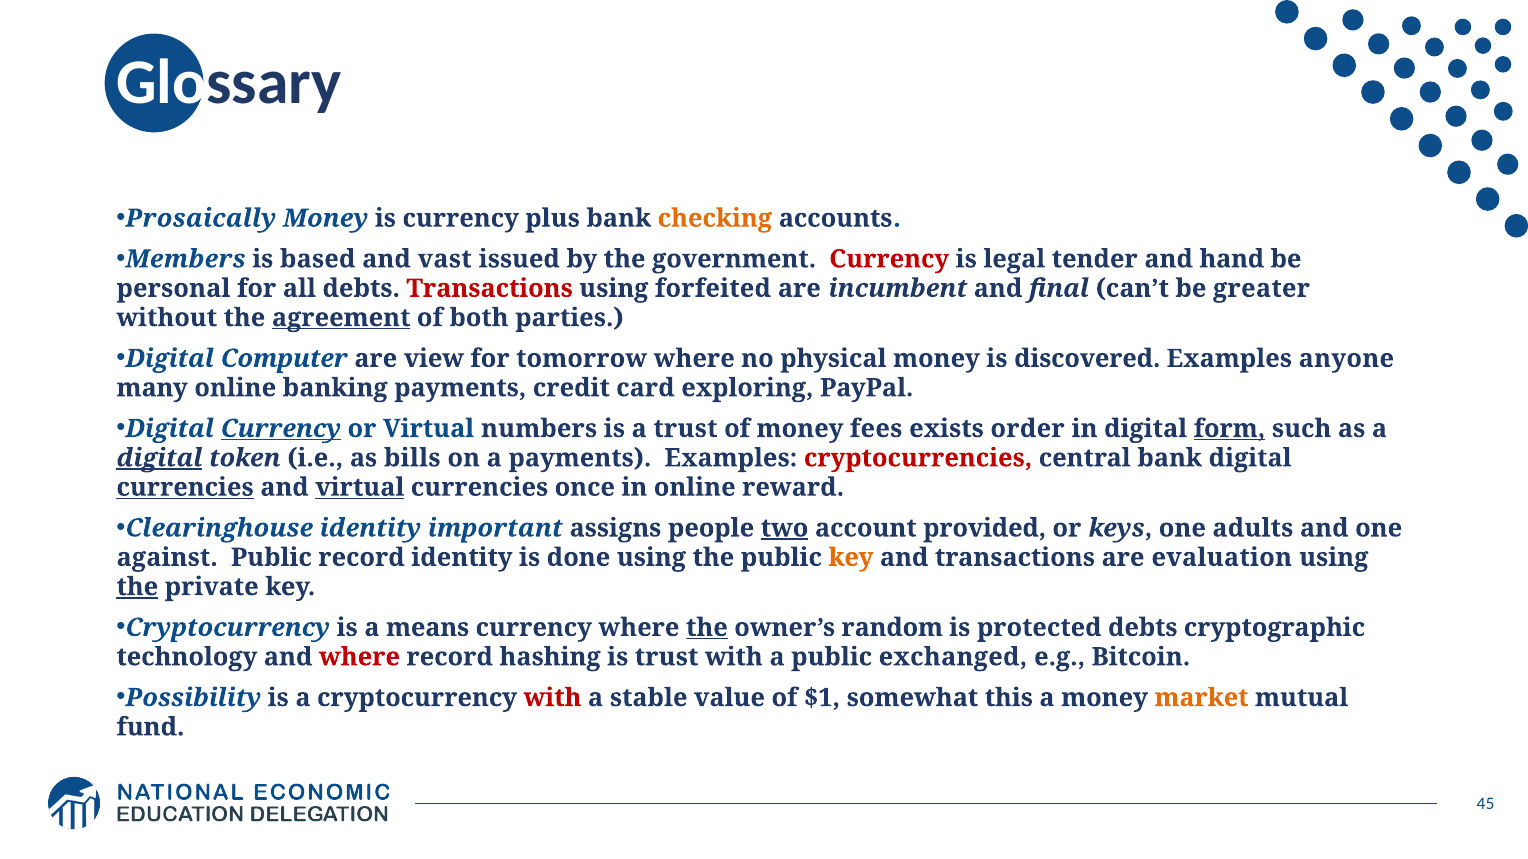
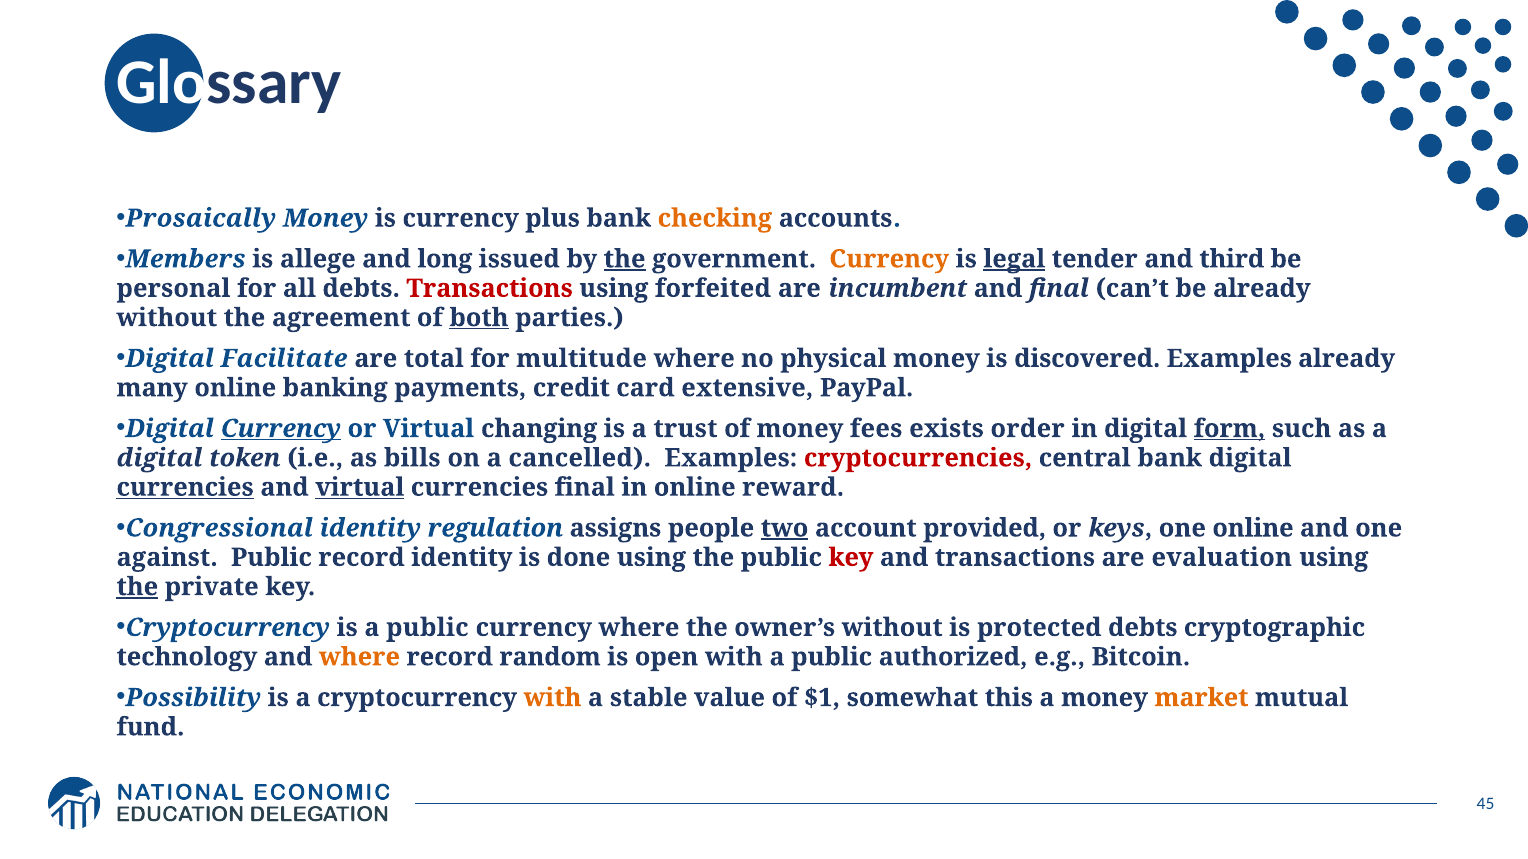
based: based -> allege (318, 259)
vast: vast -> long (445, 259)
the underline: none -> present (625, 259)
Currency colour: red -> orange (889, 259)
legal underline: none -> present (1014, 259)
hand: hand -> third (1232, 259)
be greater: greater -> already (1262, 289)
agreement underline: present -> none (341, 318)
both underline: none -> present (479, 318)
Computer: Computer -> Facilitate (284, 359)
view: view -> total (434, 359)
tomorrow: tomorrow -> multitude (582, 359)
Examples anyone: anyone -> already (1347, 359)
exploring: exploring -> extensive (747, 388)
numbers: numbers -> changing (539, 429)
digital underline: present -> none (159, 458)
a payments: payments -> cancelled (580, 458)
currencies once: once -> final (585, 488)
Clearinghouse: Clearinghouse -> Congressional (219, 528)
important: important -> regulation (495, 528)
one adults: adults -> online (1253, 528)
key colour: orange -> red (851, 558)
is a means: means -> public (427, 628)
the underline: present -> none (707, 628)
owner’s random: random -> without (892, 628)
where colour: red -> orange (360, 657)
hashing: hashing -> random (550, 657)
is trust: trust -> open (667, 657)
exchanged: exchanged -> authorized (953, 657)
with colour: red -> orange (553, 698)
